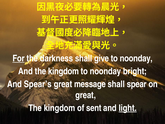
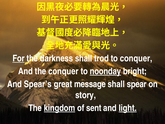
give: give -> trod (101, 58)
noonday: noonday -> conquer (136, 58)
And the kingdom: kingdom -> conquer (63, 71)
noonday underline: none -> present (105, 71)
great: great -> story (86, 95)
kingdom underline: none -> present (59, 108)
